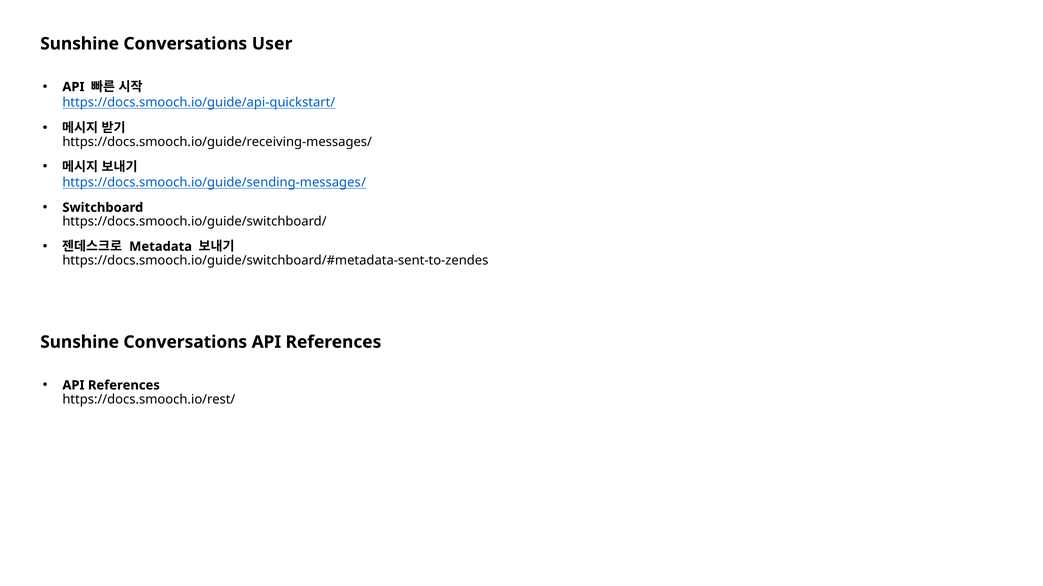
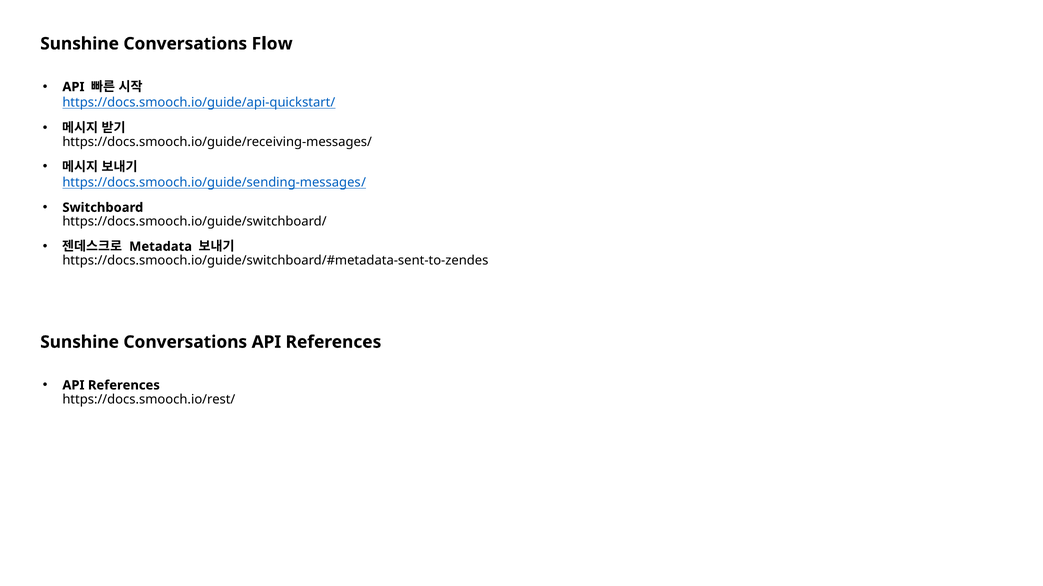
User: User -> Flow (272, 44)
